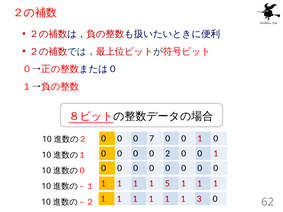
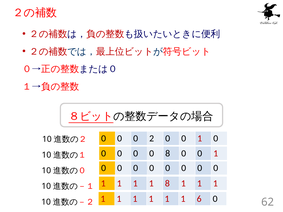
7: 7 -> 2 (152, 138)
0 2: 2 -> 8 (168, 154)
1 5: 5 -> 8 (167, 184)
3: 3 -> 6 (199, 199)
